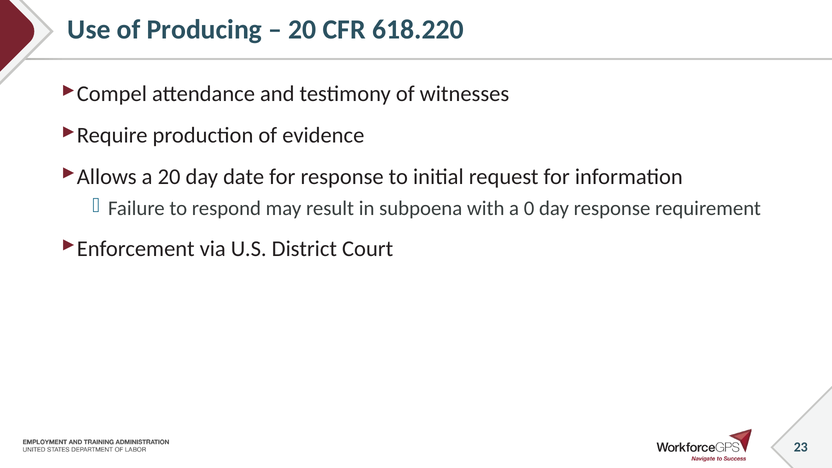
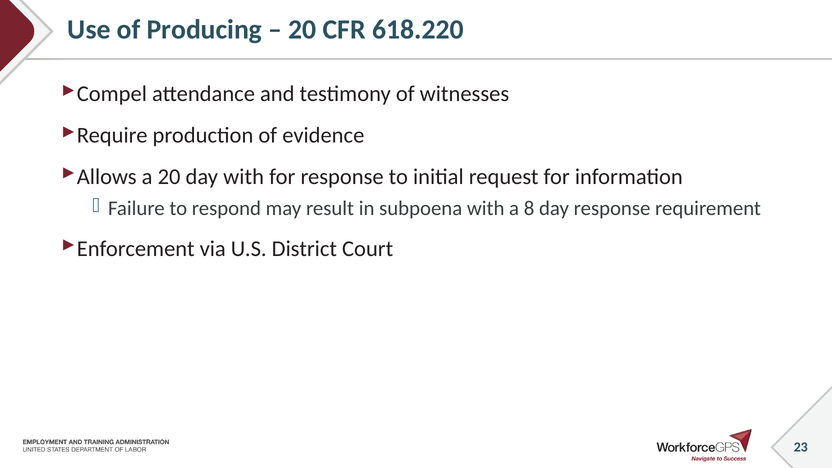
day date: date -> with (244, 177)
0: 0 -> 8 (529, 208)
